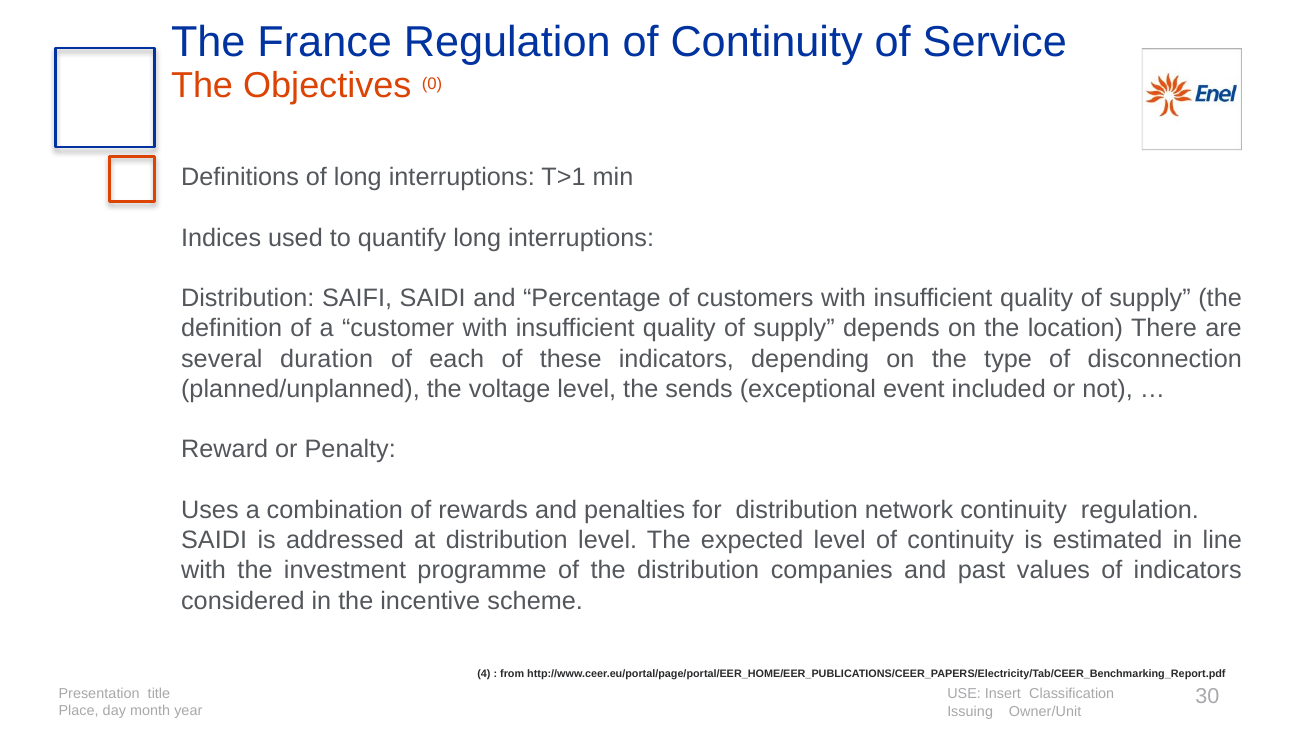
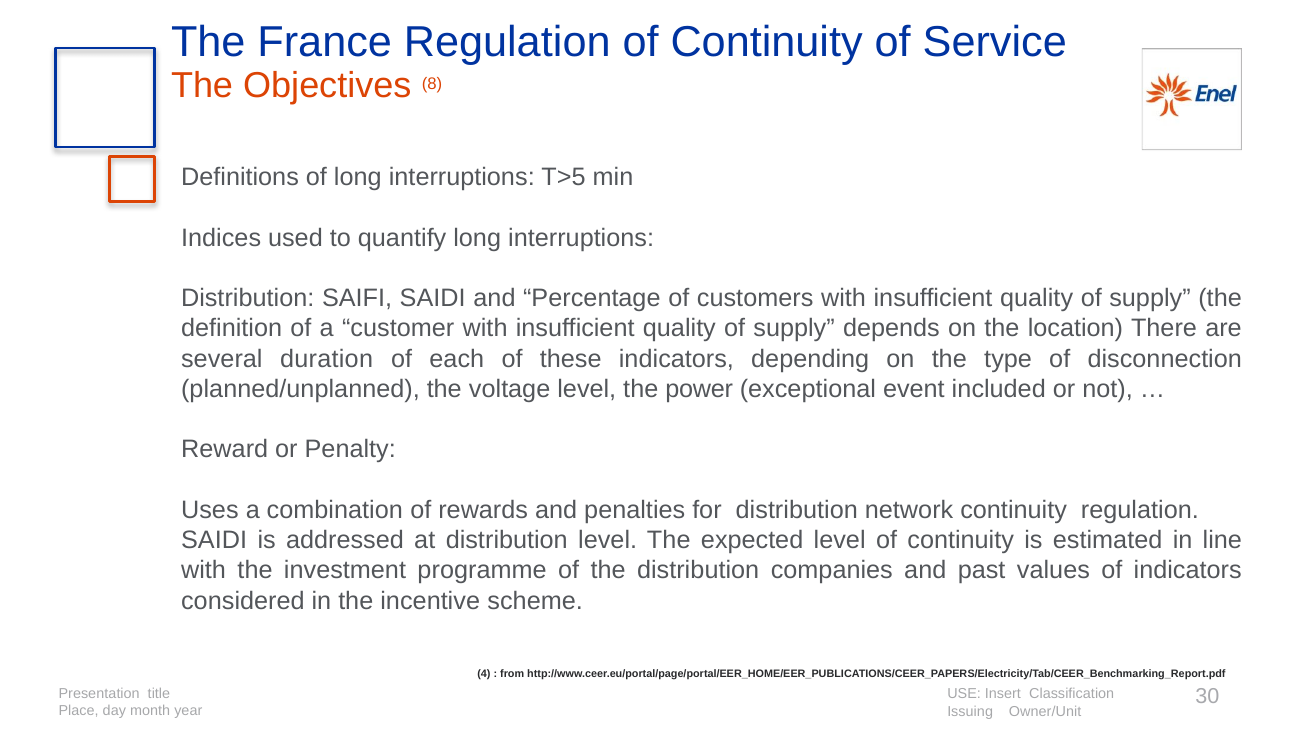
0: 0 -> 8 (432, 84)
T>1: T>1 -> T>5 (563, 177)
sends: sends -> power (699, 389)
